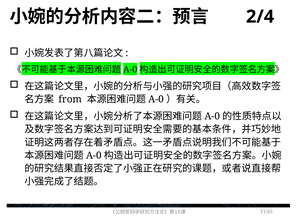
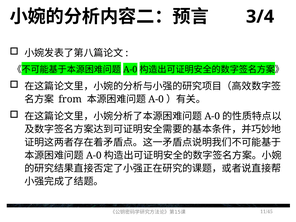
2/4: 2/4 -> 3/4 (260, 17)
